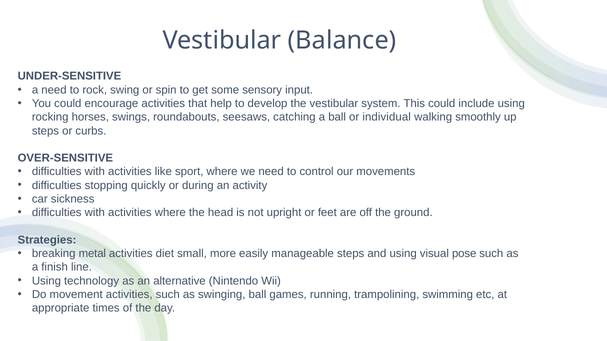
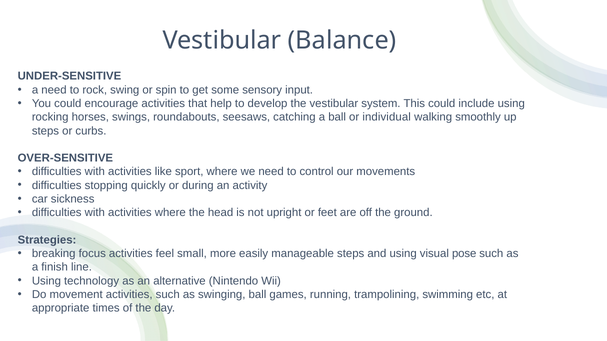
metal: metal -> focus (92, 254)
diet: diet -> feel (165, 254)
